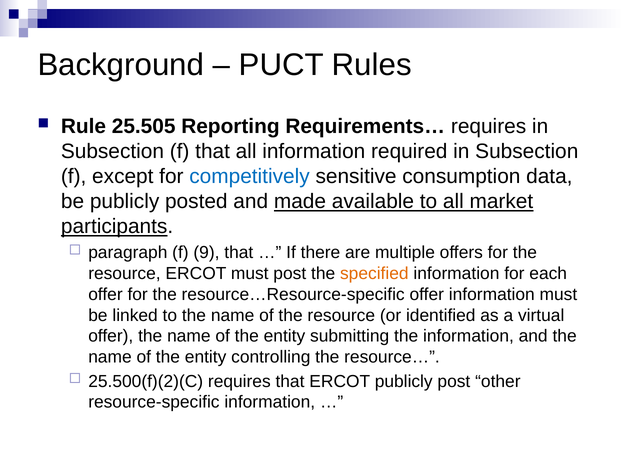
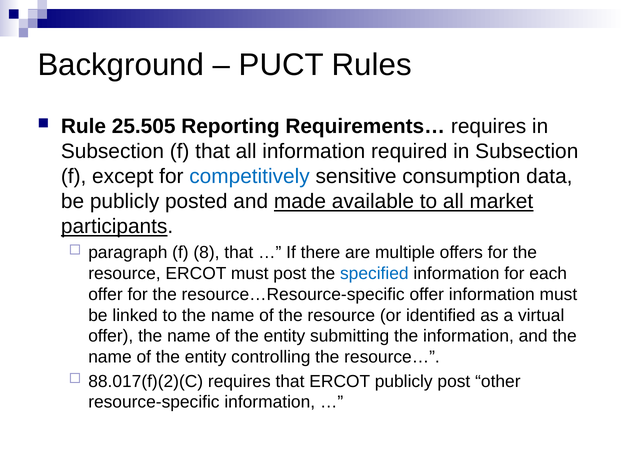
9: 9 -> 8 (206, 253)
specified colour: orange -> blue (374, 273)
25.500(f)(2)(C: 25.500(f)(2)(C -> 88.017(f)(2)(C (146, 381)
